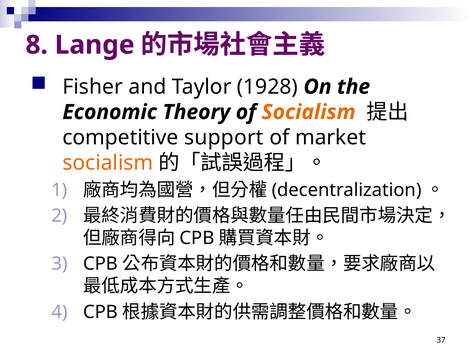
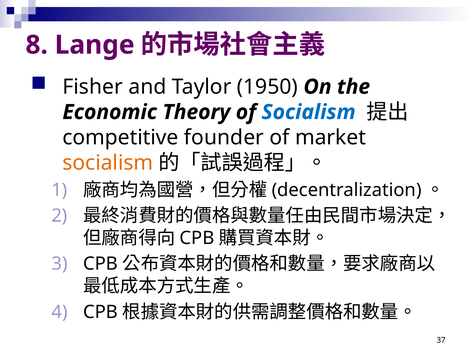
1928: 1928 -> 1950 (267, 87)
Socialism colour: orange -> blue (309, 112)
support: support -> founder (224, 137)
